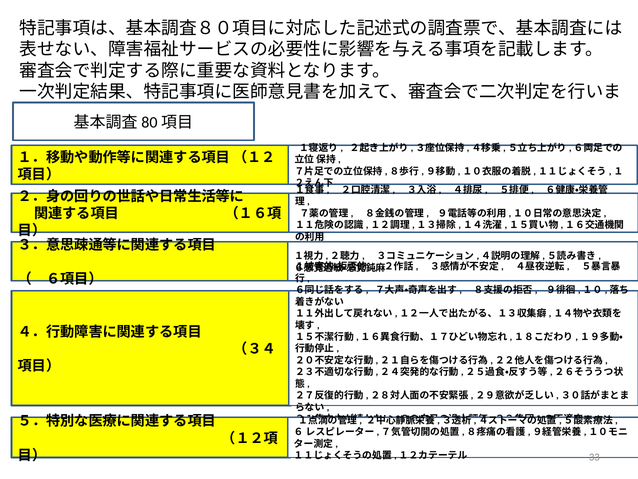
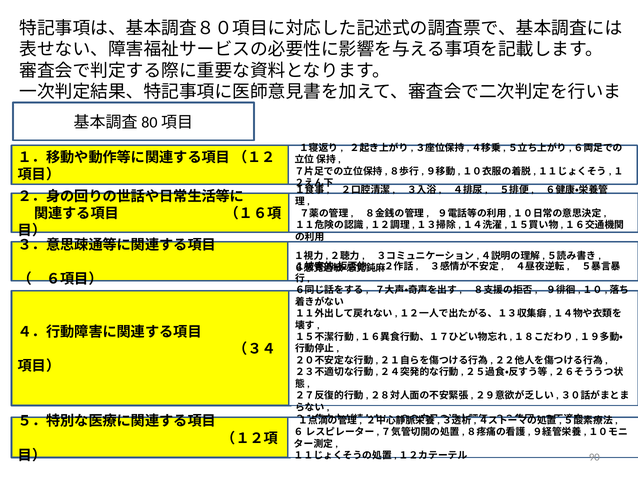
33: 33 -> 90 (594, 457)
